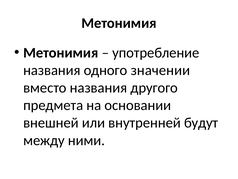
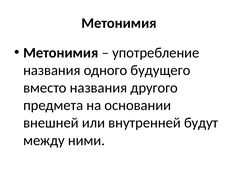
значении: значении -> будущего (160, 70)
